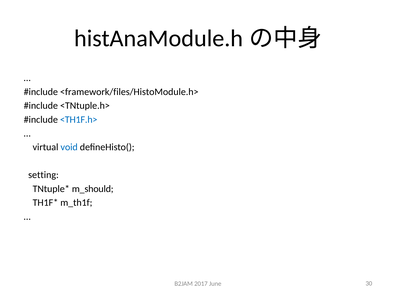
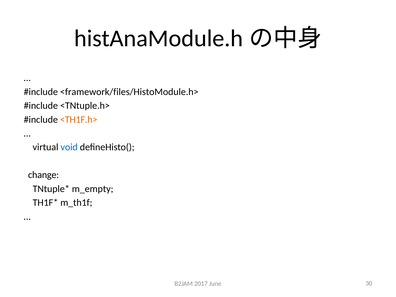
<TH1F.h> colour: blue -> orange (79, 119)
setting: setting -> change (44, 175)
m_should: m_should -> m_empty (93, 189)
